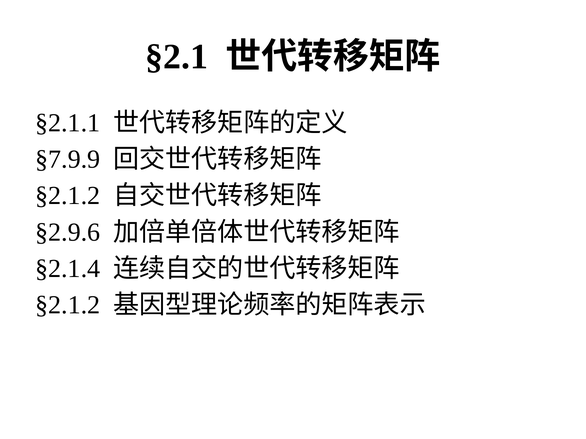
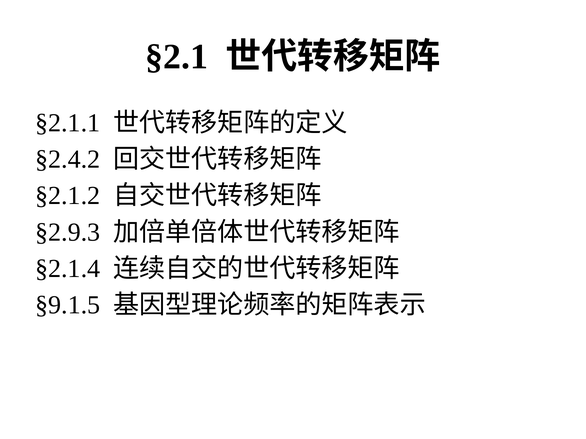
§7.9.9: §7.9.9 -> §2.4.2 (68, 159)
§2.9.6: §2.9.6 -> §2.9.3 (68, 232)
§2.1.2: §2.1.2 -> §9.1.5 (68, 305)
